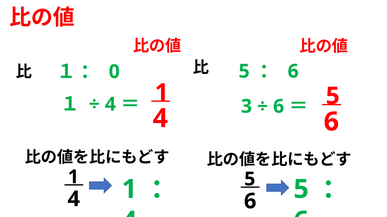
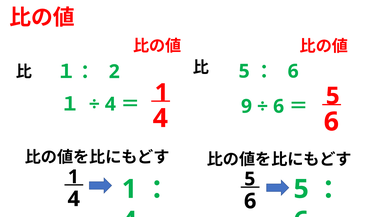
0: 0 -> 2 (114, 72)
3: 3 -> 9 (246, 107)
